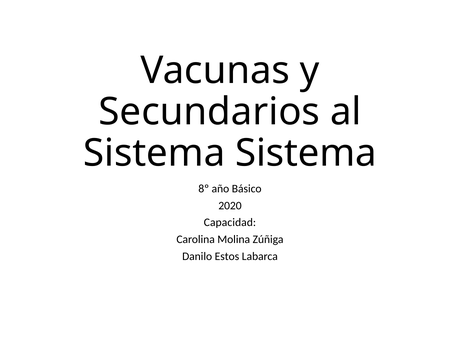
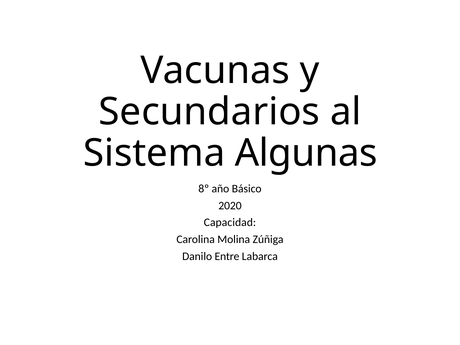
Sistema Sistema: Sistema -> Algunas (306, 153)
Estos: Estos -> Entre (227, 256)
